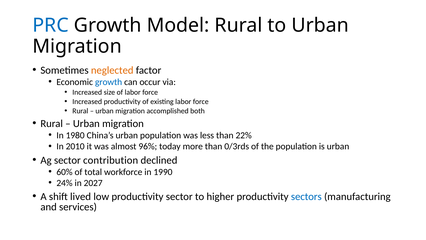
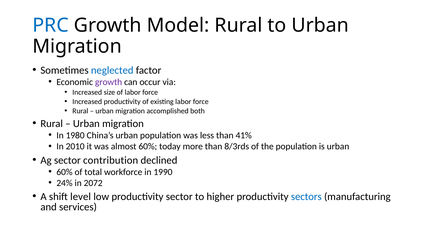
neglected colour: orange -> blue (112, 70)
growth colour: blue -> purple (109, 82)
22%: 22% -> 41% (244, 135)
almost 96%: 96% -> 60% (148, 146)
0/3rds: 0/3rds -> 8/3rds (237, 146)
2027: 2027 -> 2072 (93, 183)
lived: lived -> level (81, 196)
